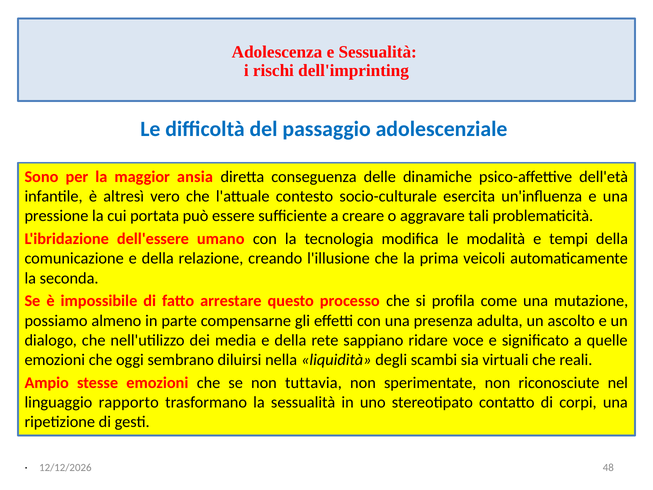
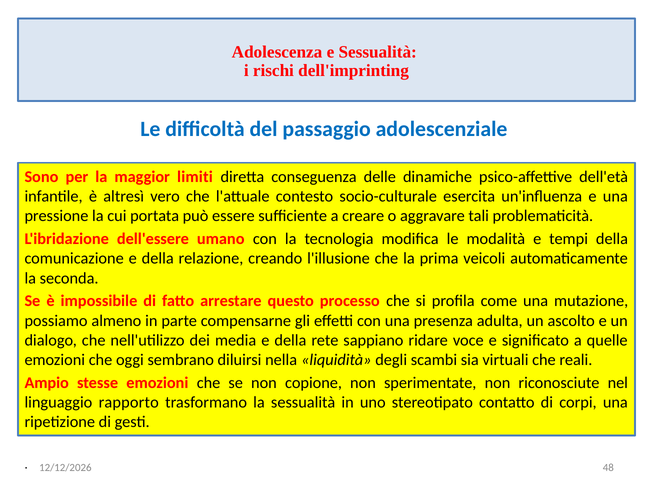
ansia: ansia -> limiti (195, 177)
tuttavia: tuttavia -> copione (314, 383)
